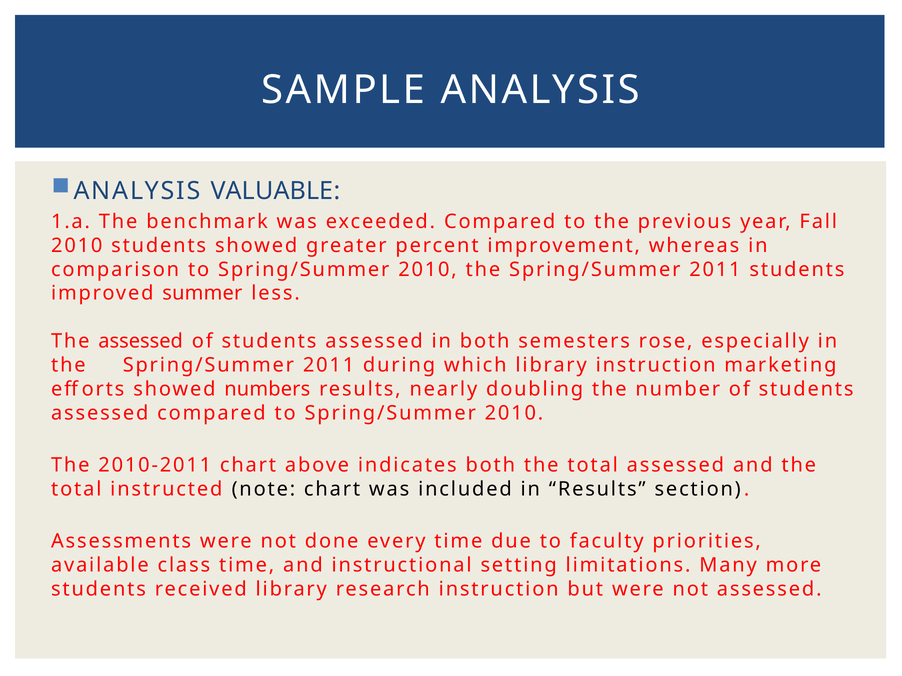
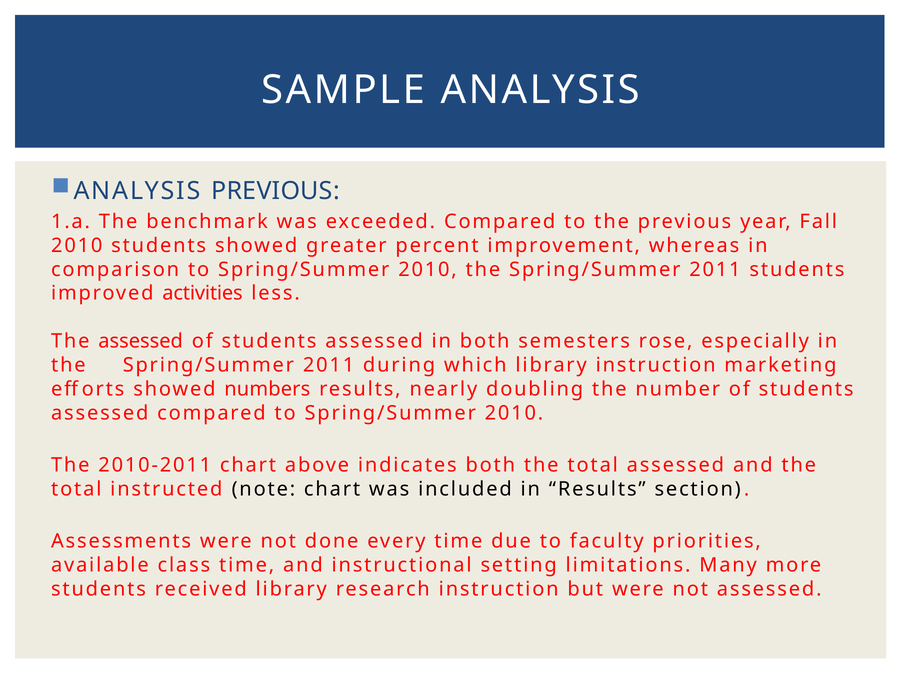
ANALYSIS VALUABLE: VALUABLE -> PREVIOUS (275, 191)
summer: summer -> activities (203, 294)
